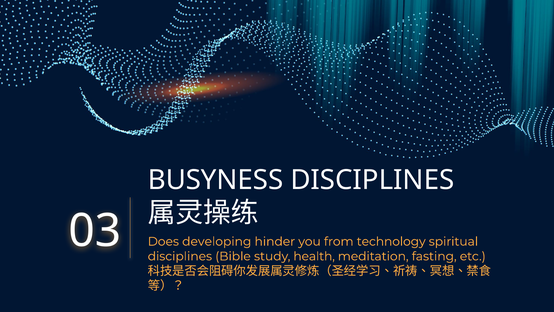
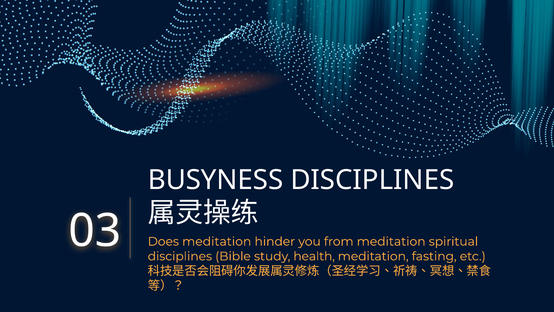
Does developing: developing -> meditation (217, 241)
from technology: technology -> meditation (391, 241)
